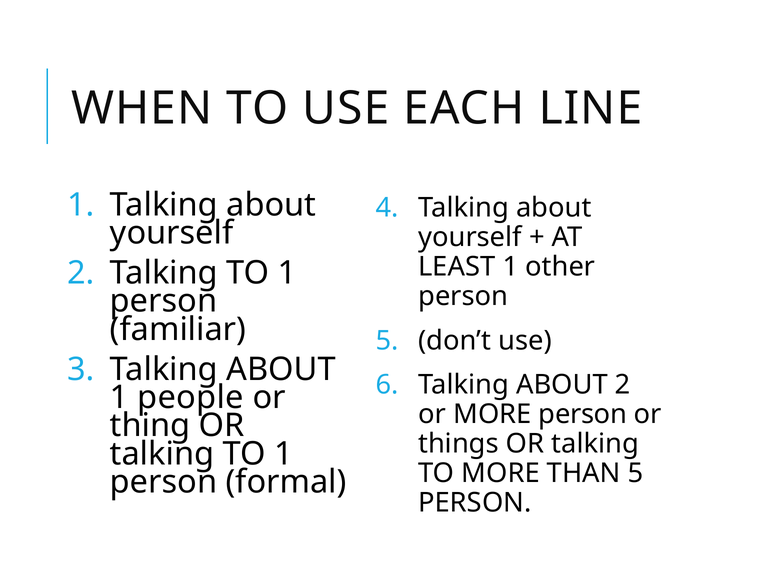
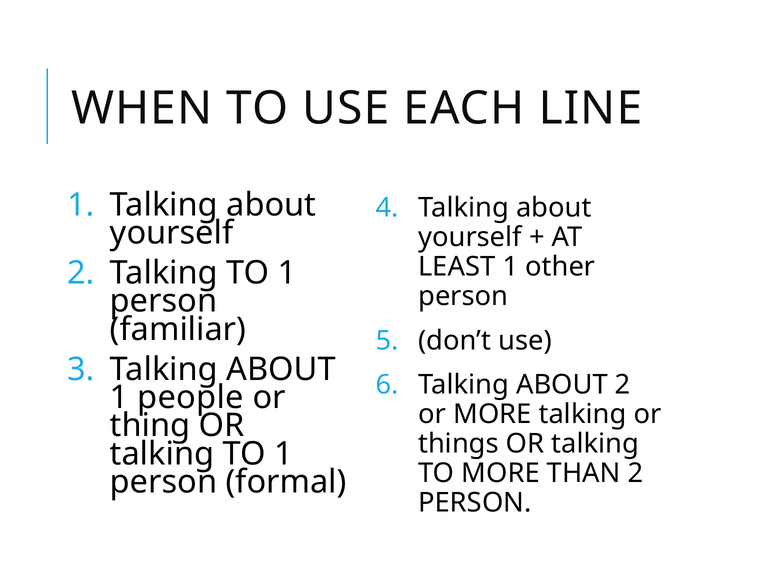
MORE person: person -> talking (583, 414)
THAN 5: 5 -> 2 (636, 473)
